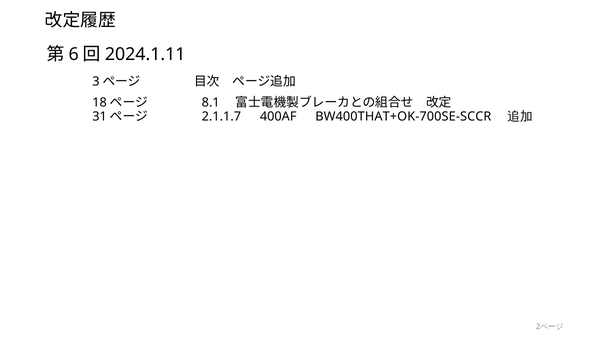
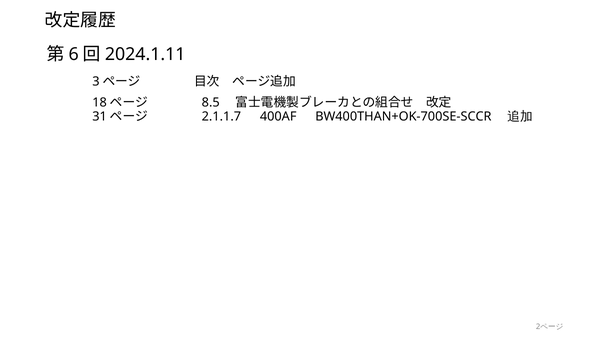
8.1: 8.1 -> 8.5 (211, 103)
BW400THAT+OK-700SE-SCCR: BW400THAT+OK-700SE-SCCR -> BW400THAN+OK-700SE-SCCR (403, 116)
